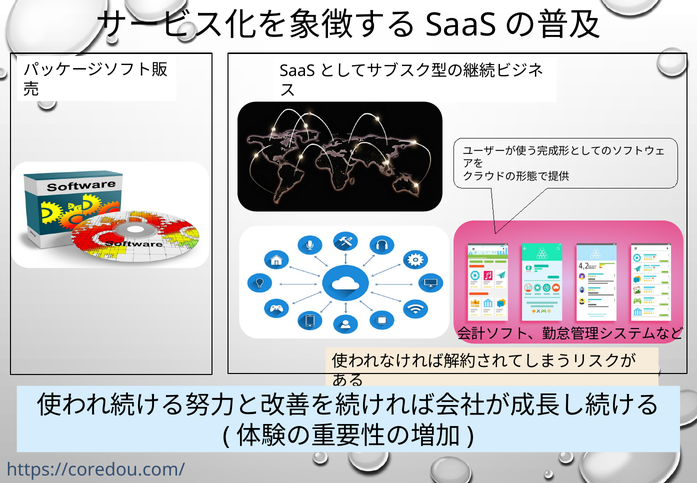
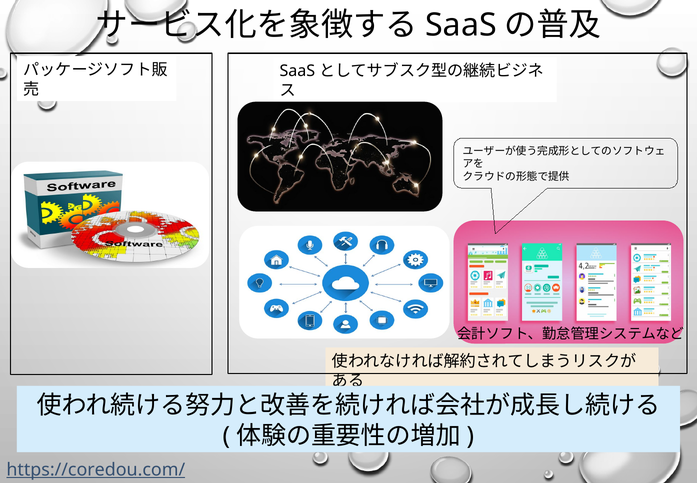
https://coredou.com/ underline: none -> present (96, 469)
